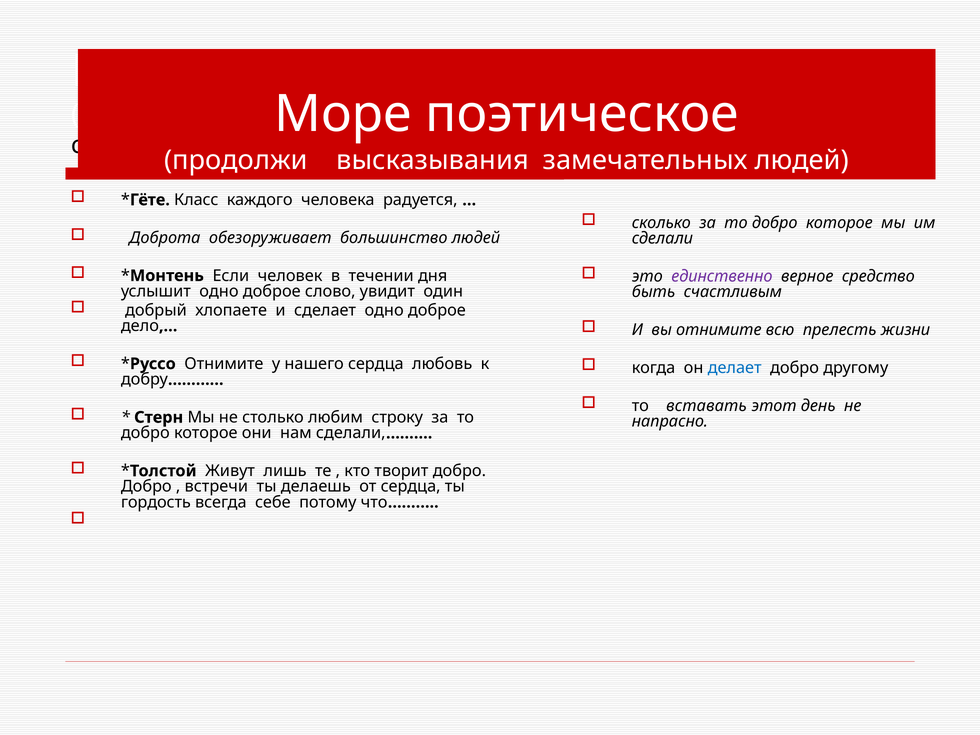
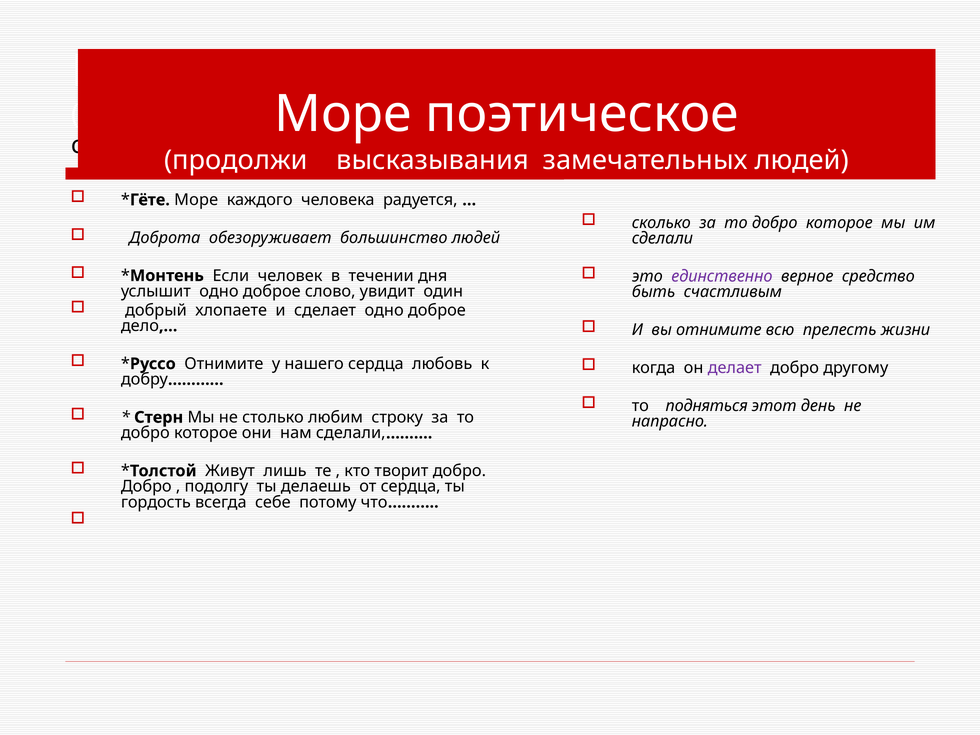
Класс: Класс -> Море (196, 200)
делает colour: blue -> purple (735, 368)
вставать: вставать -> подняться (707, 406)
встречи: встречи -> подолгу (216, 487)
